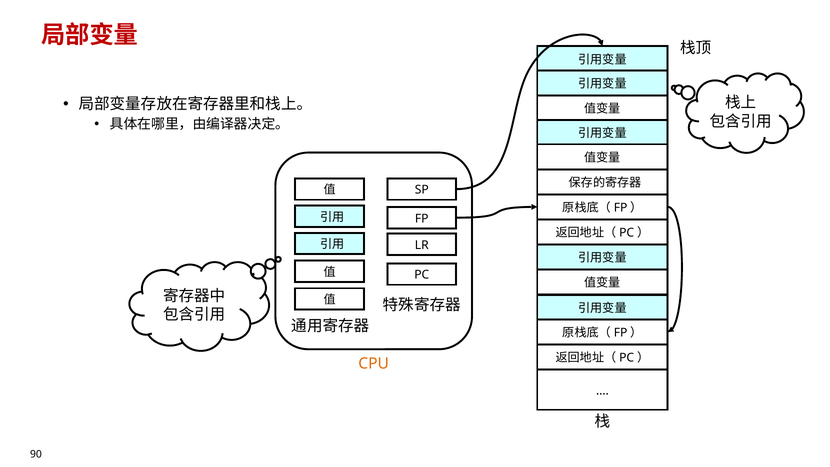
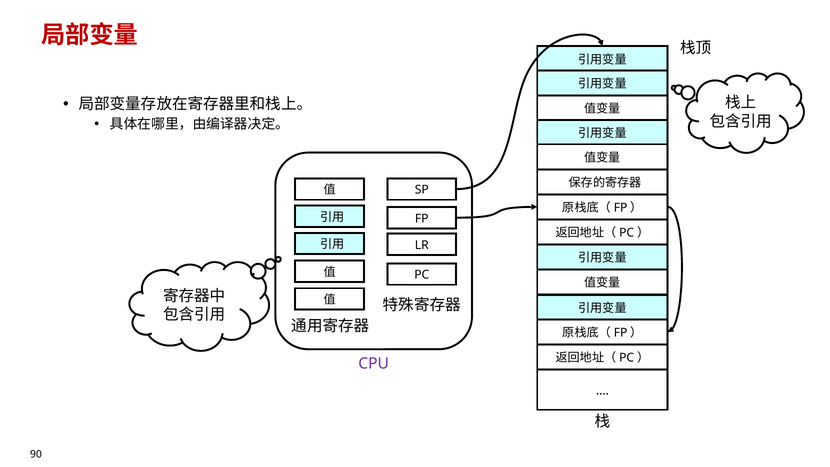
CPU colour: orange -> purple (374, 364)
